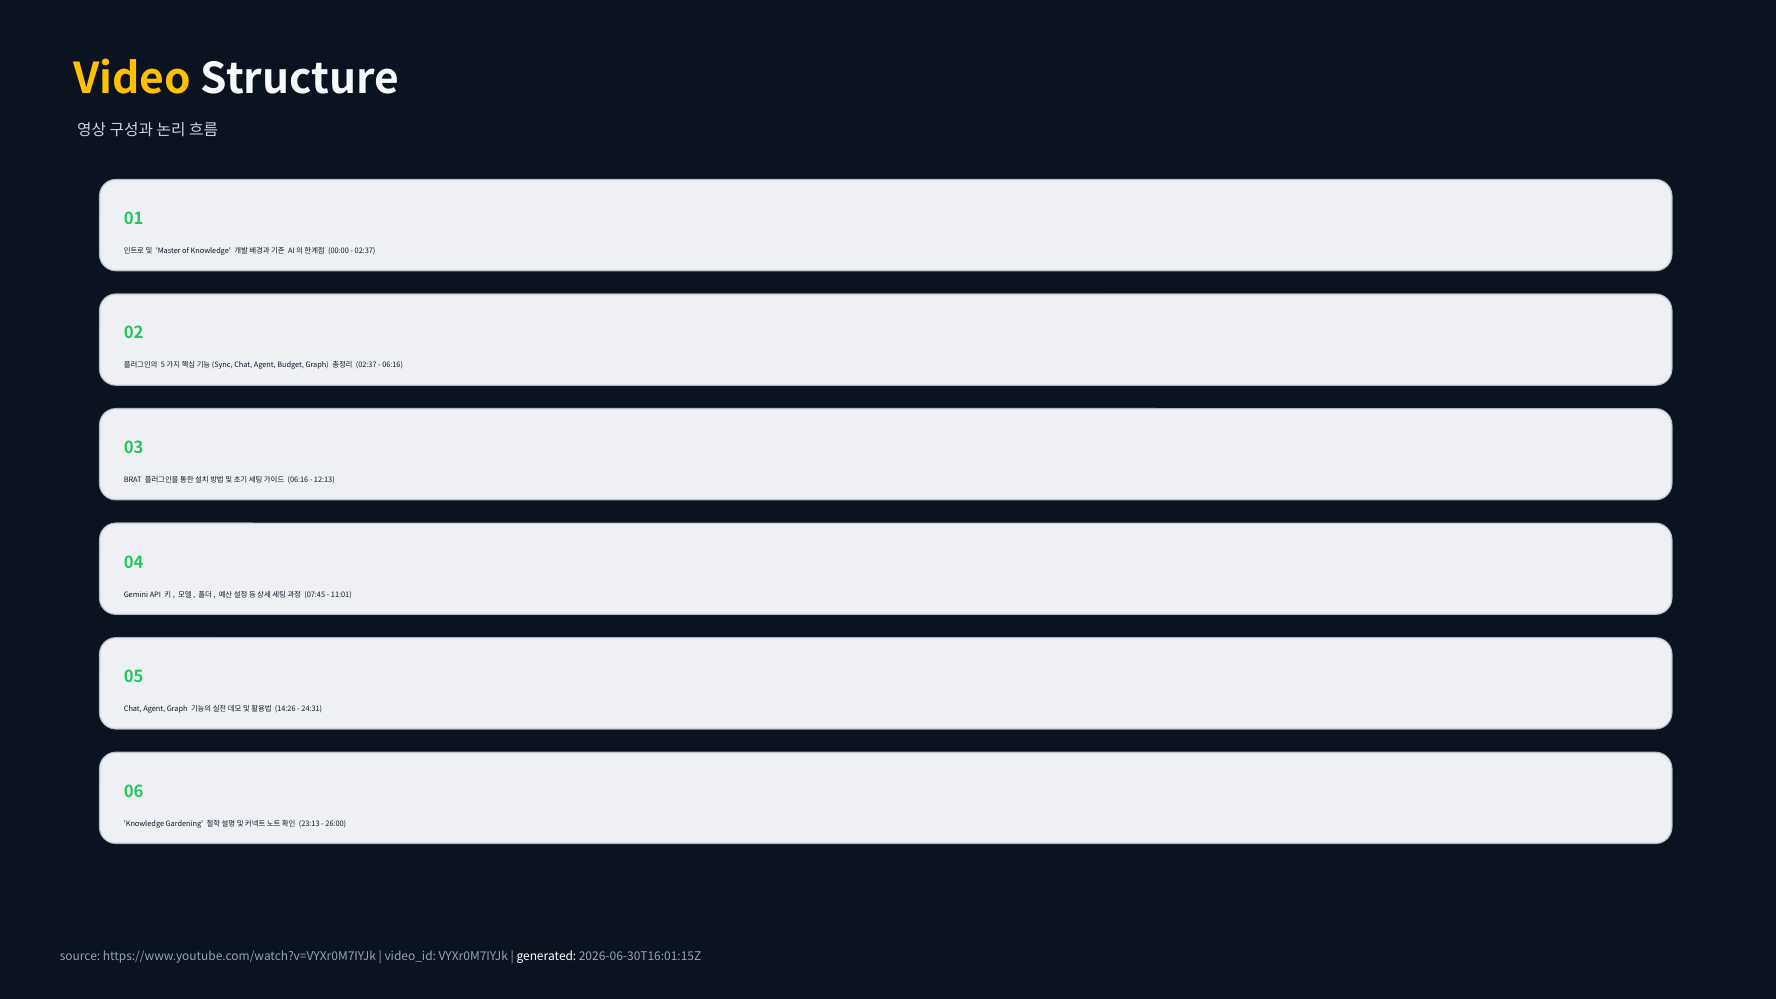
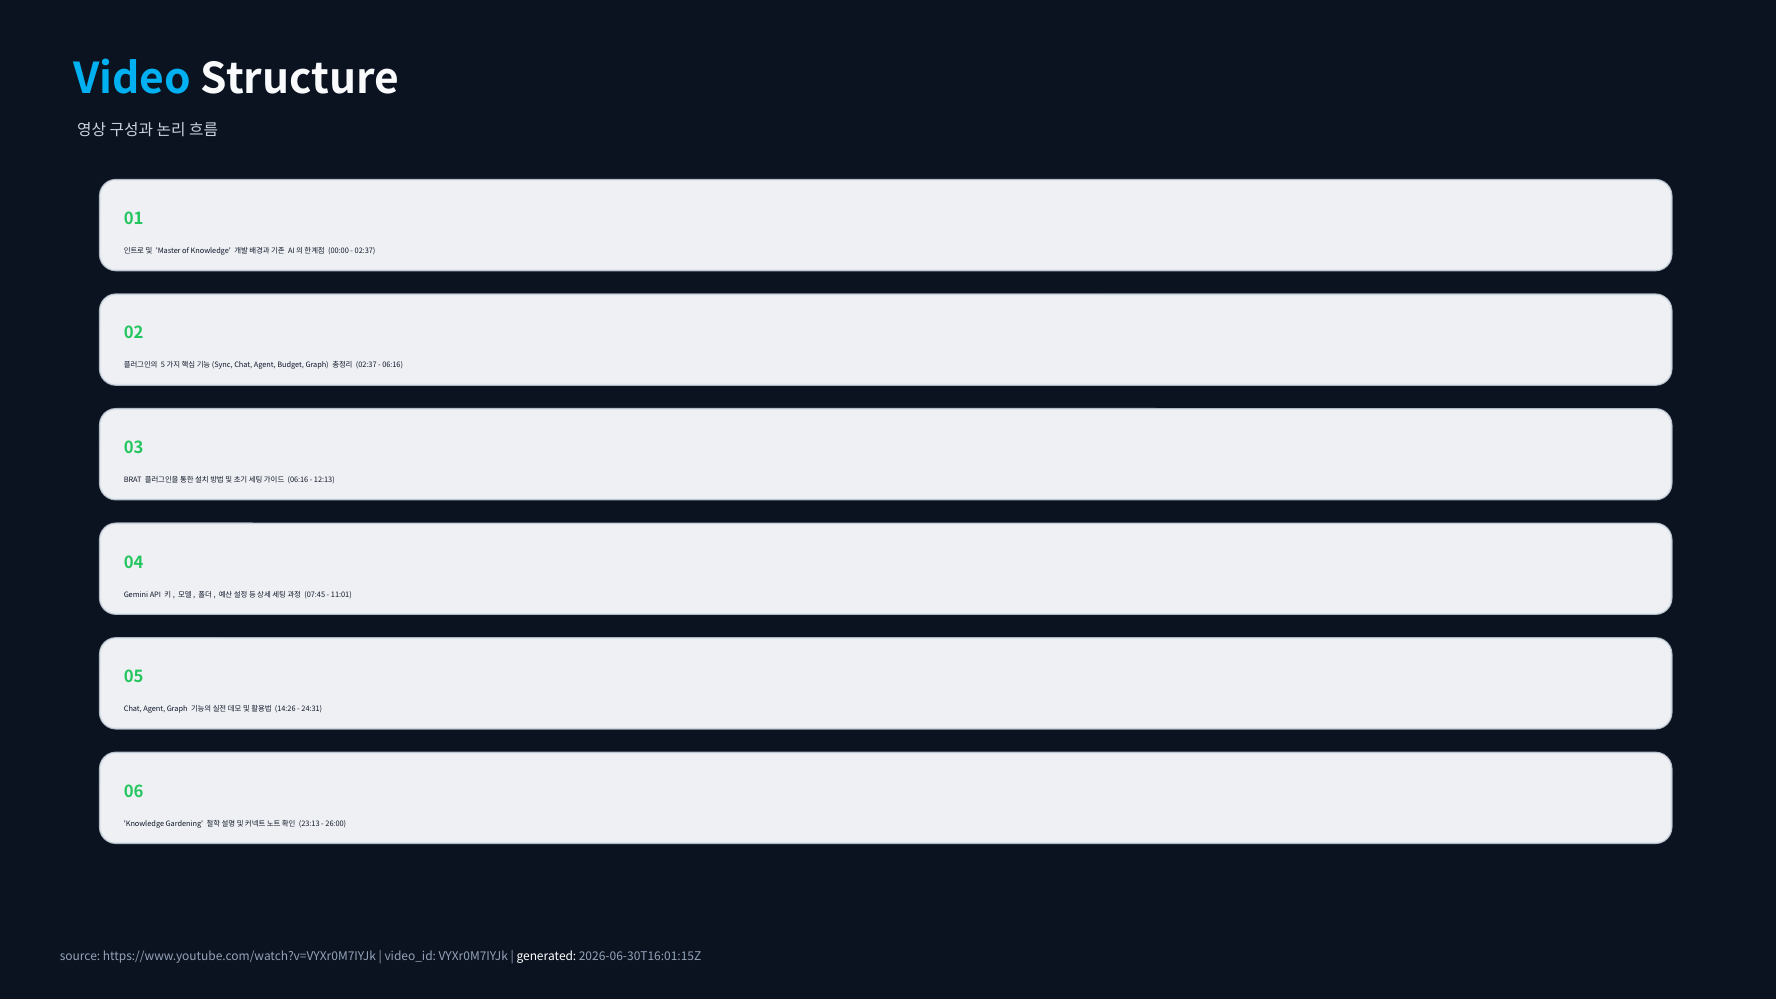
Video colour: yellow -> light blue (132, 80)
